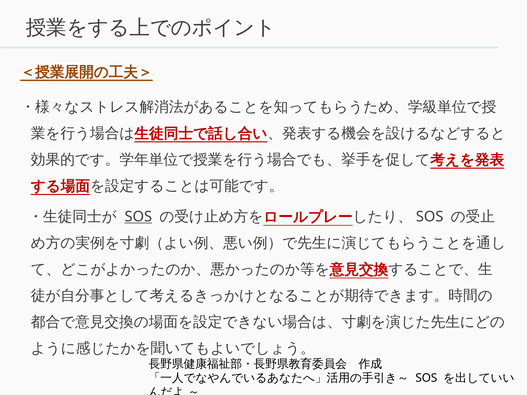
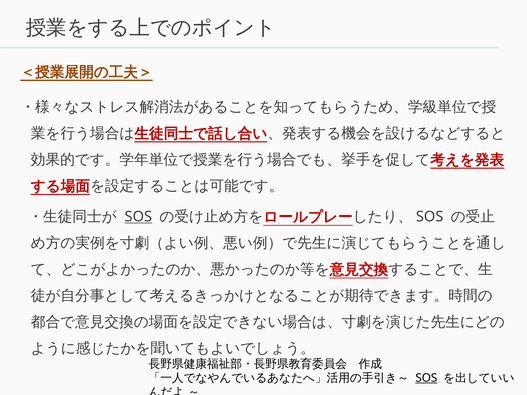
SOS underline: none -> present (426, 378)
